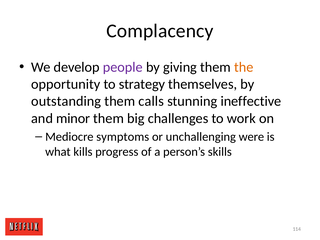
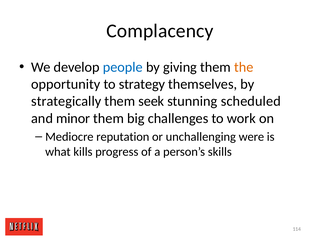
people colour: purple -> blue (123, 67)
outstanding: outstanding -> strategically (66, 101)
calls: calls -> seek (151, 101)
ineffective: ineffective -> scheduled (251, 101)
symptoms: symptoms -> reputation (123, 137)
